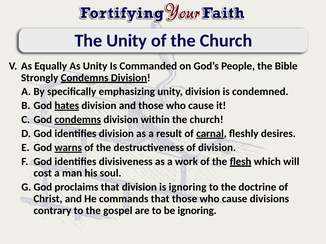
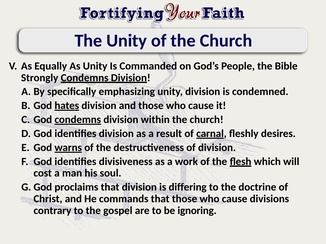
is ignoring: ignoring -> differing (188, 188)
